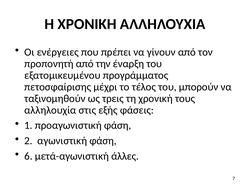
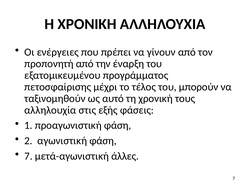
τρεις: τρεις -> αυτό (113, 99)
6: 6 -> 7 (28, 157)
